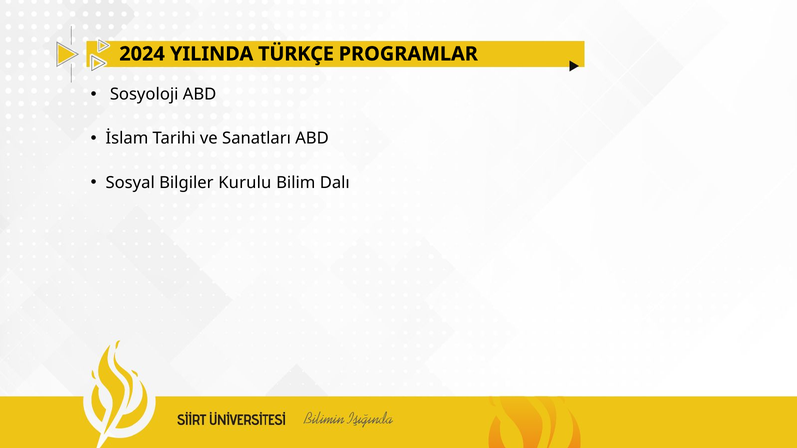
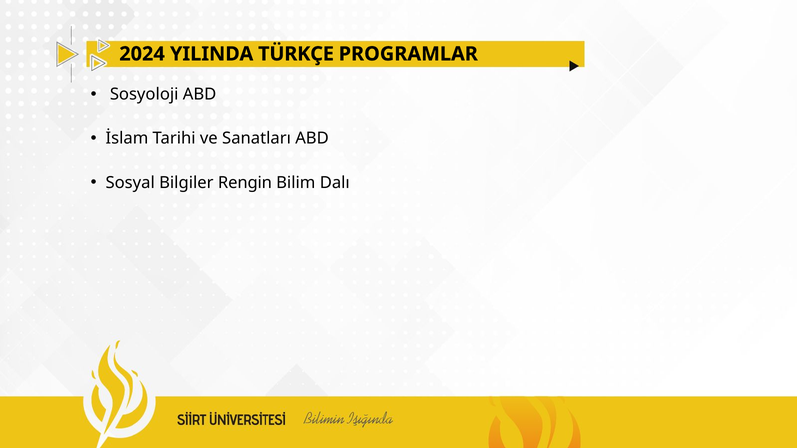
Kurulu: Kurulu -> Rengin (245, 183)
